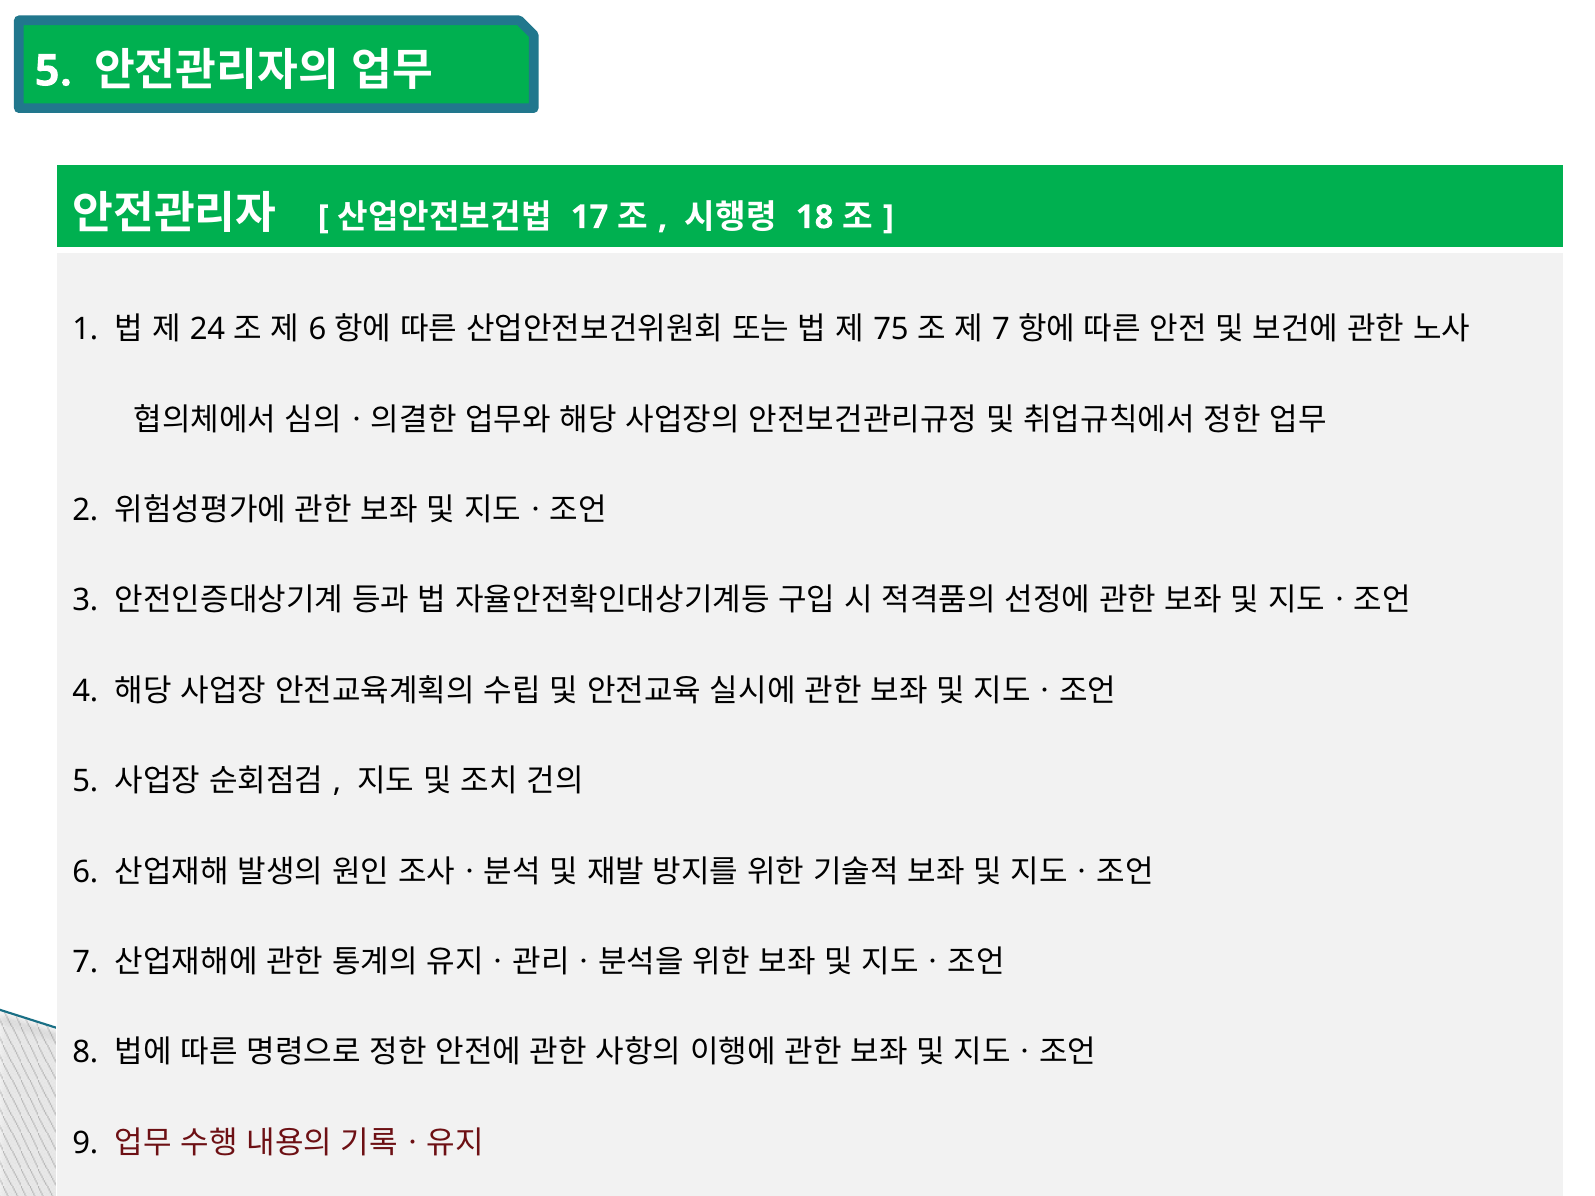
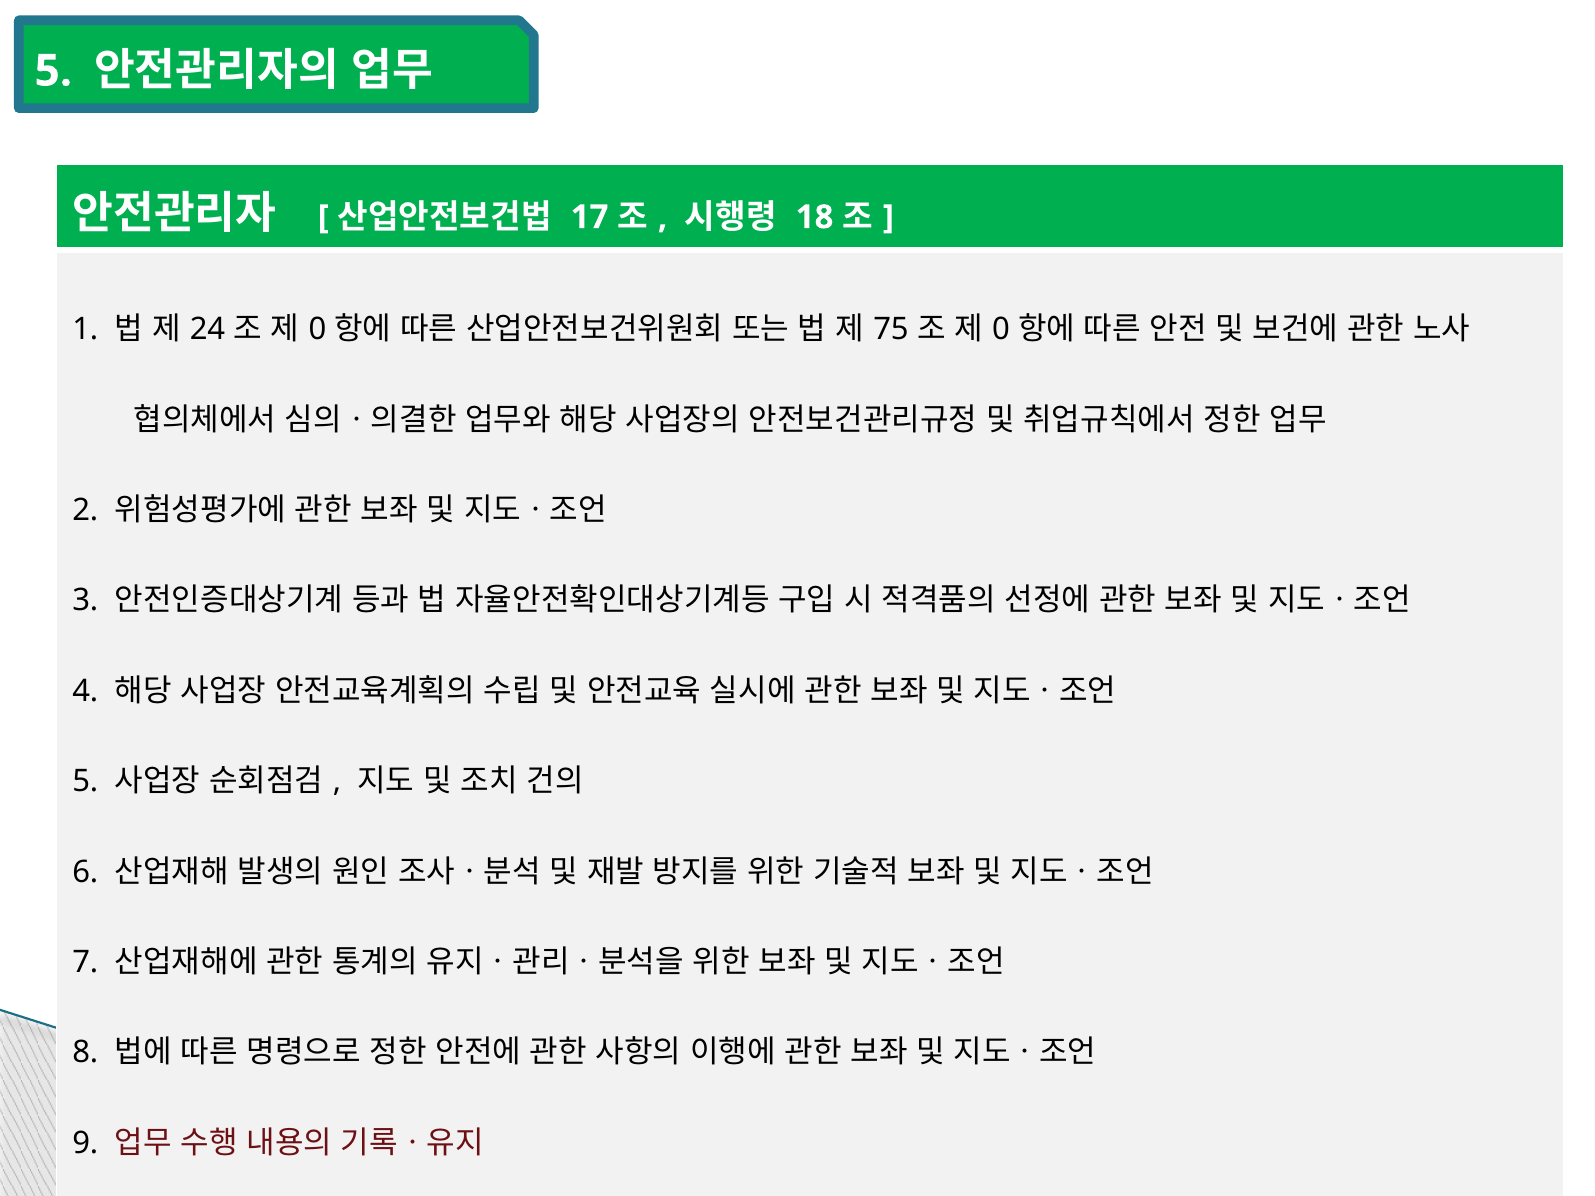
6: 6 -> 0 (317, 330)
7: 7 -> 0 (1001, 330)
